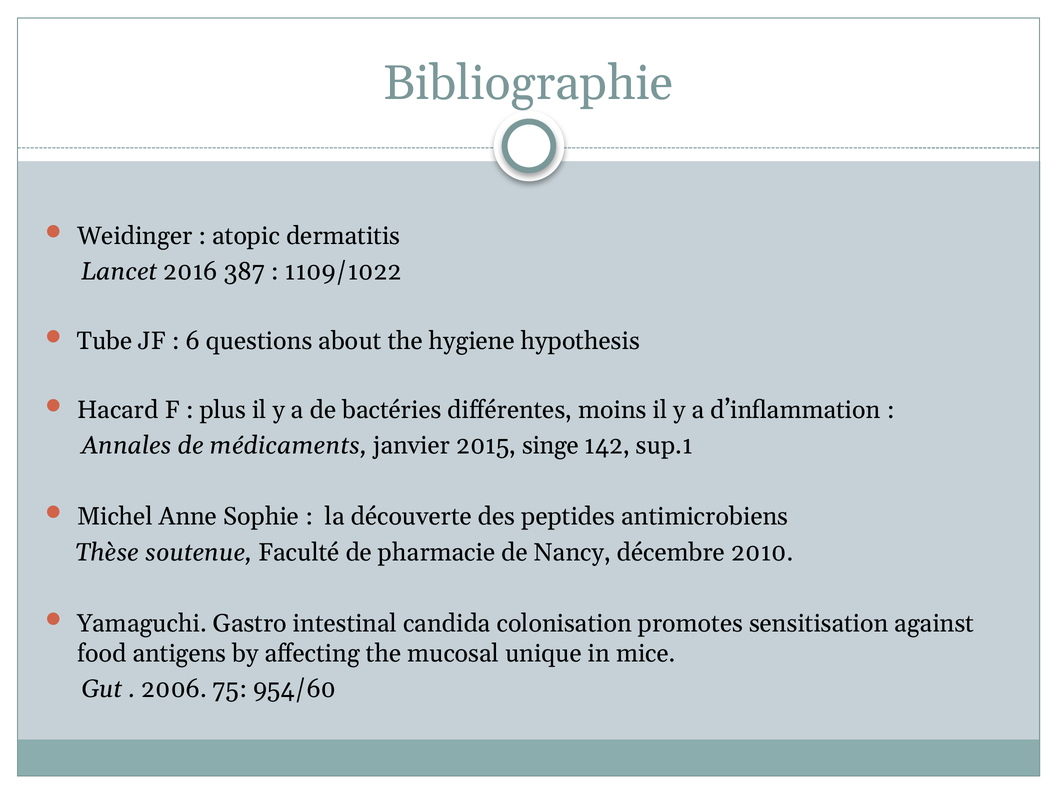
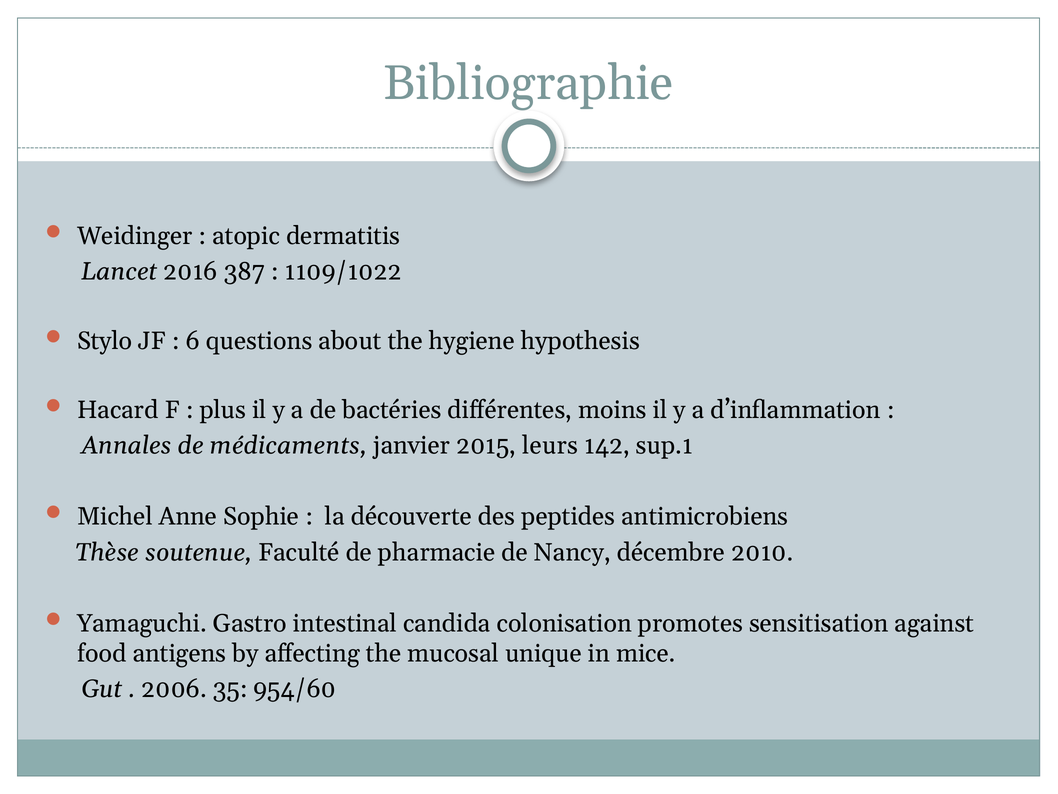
Tube: Tube -> Stylo (105, 341)
singe: singe -> leurs (550, 445)
75: 75 -> 35 (230, 689)
